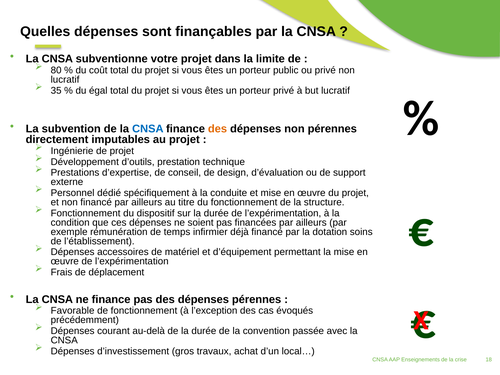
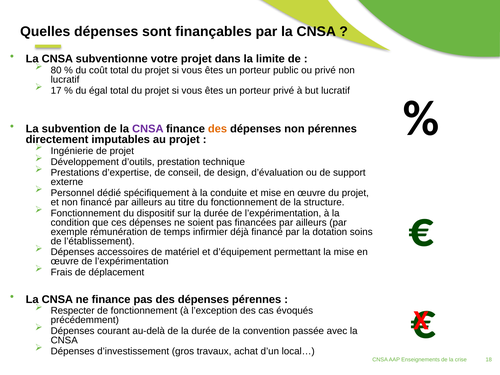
35: 35 -> 17 (56, 91)
CNSA colour: blue -> purple (148, 129)
Favorable: Favorable -> Respecter (73, 311)
